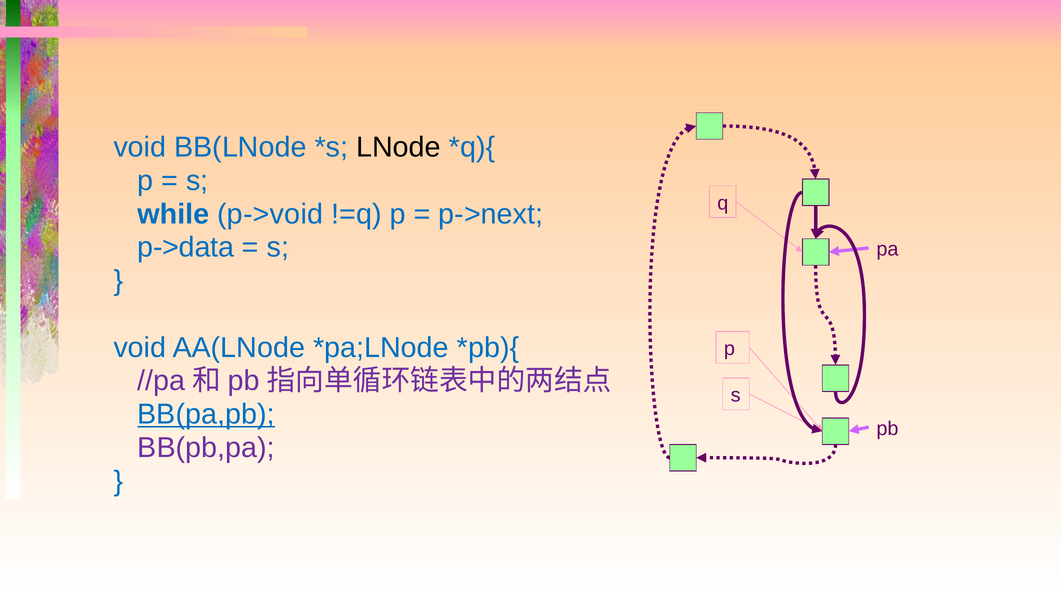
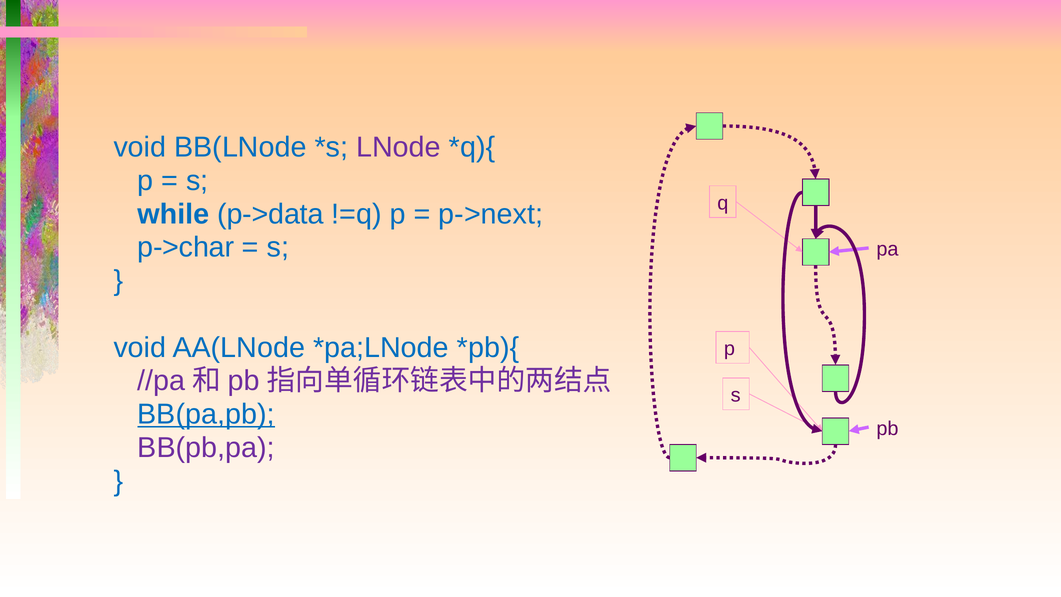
LNode colour: black -> purple (399, 147)
p->void: p->void -> p->data (270, 214)
p->data: p->data -> p->char (186, 247)
